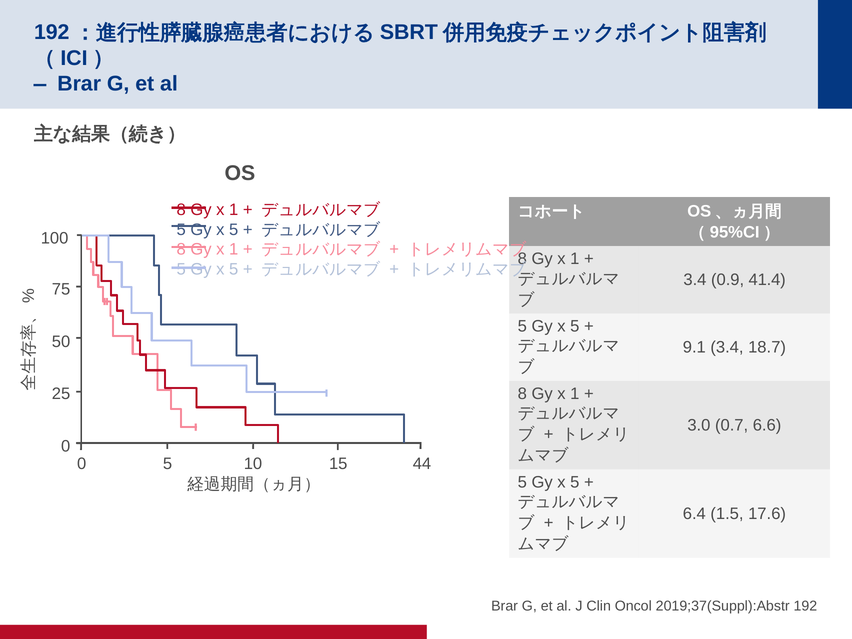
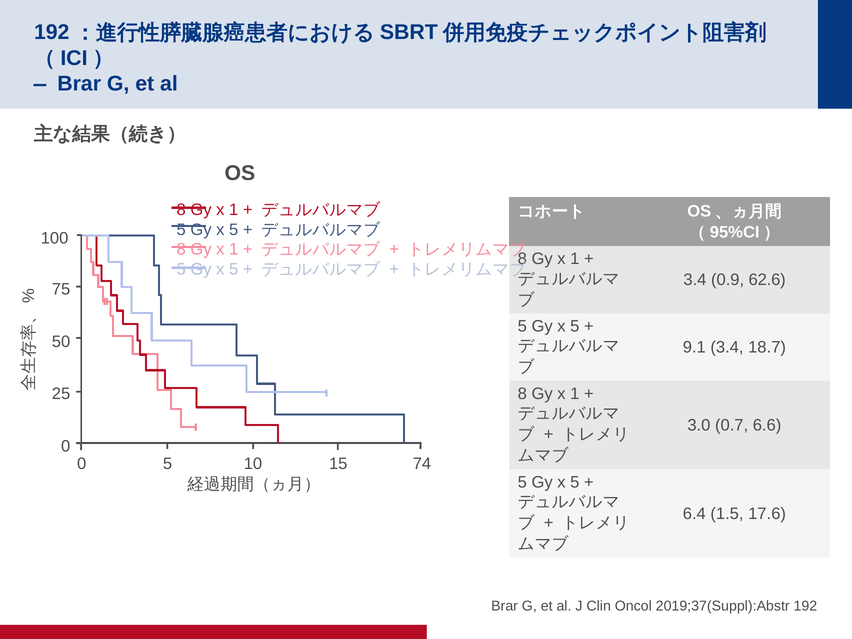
41.4: 41.4 -> 62.6 (767, 280)
44: 44 -> 74 (422, 464)
